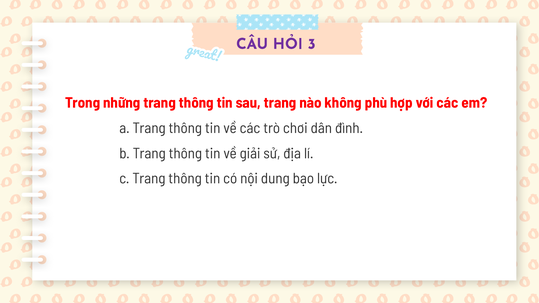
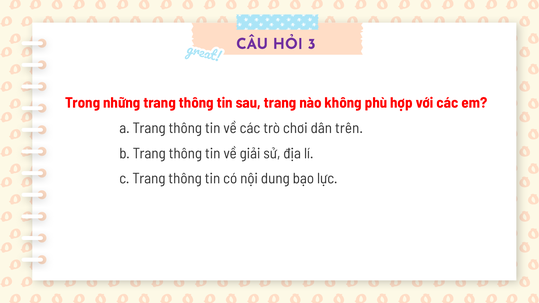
đình: đình -> trên (349, 128)
